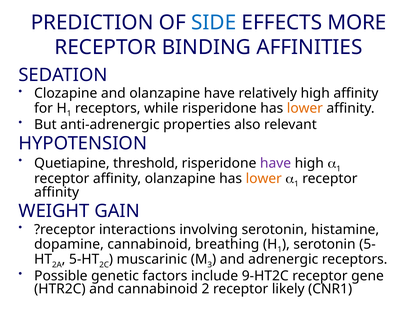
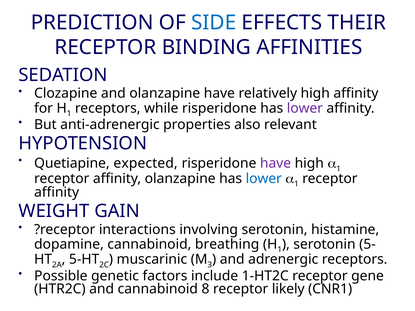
MORE: MORE -> THEIR (357, 23)
lower colour: orange -> purple (305, 108)
threshold: threshold -> expected (146, 164)
lower colour: orange -> blue (264, 179)
9-HT2C: 9-HT2C -> 1-HT2C (265, 276)
2: 2 -> 8 (205, 289)
